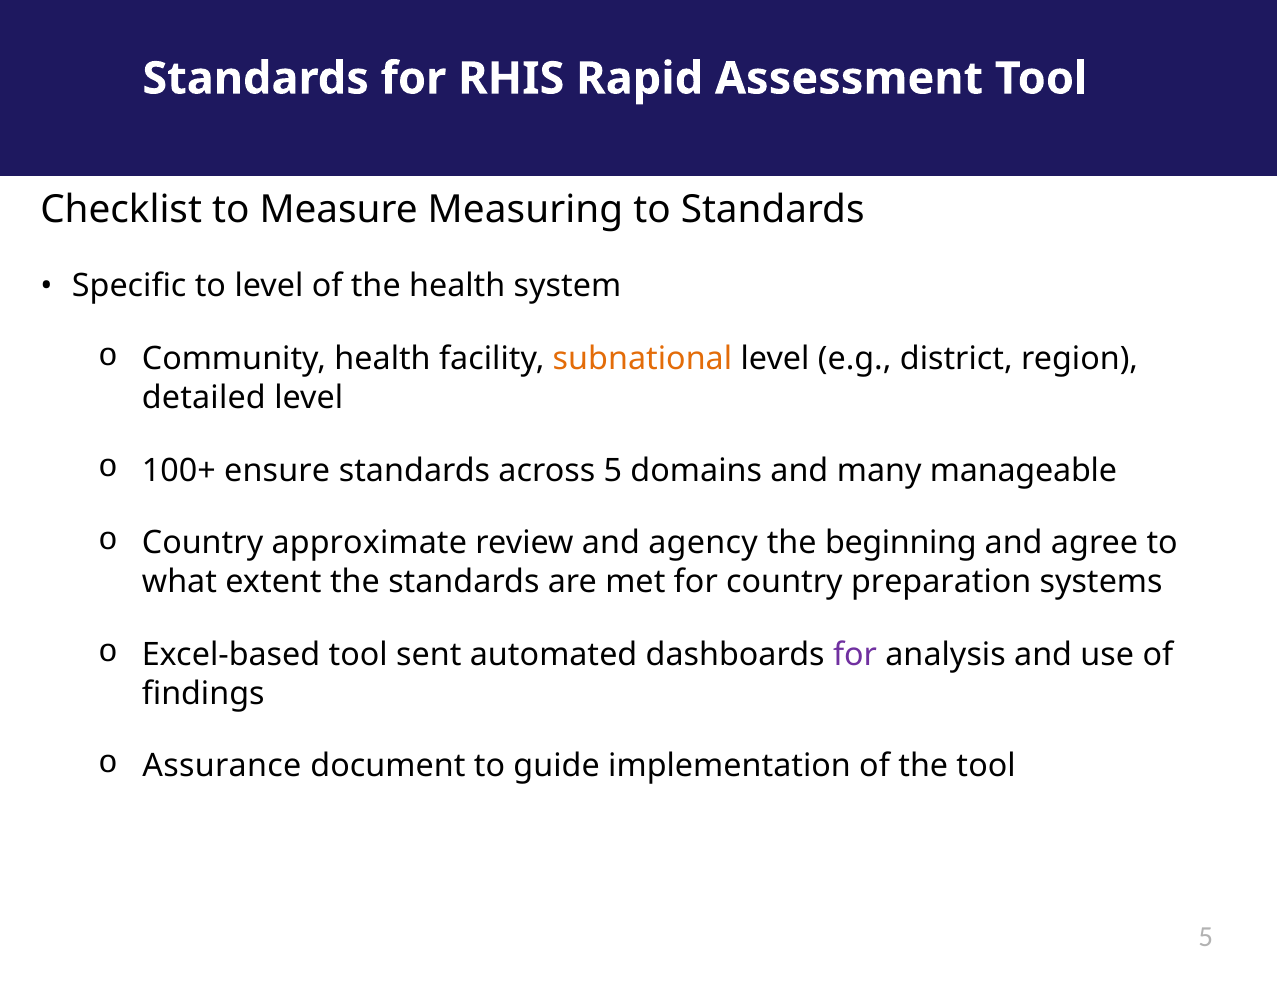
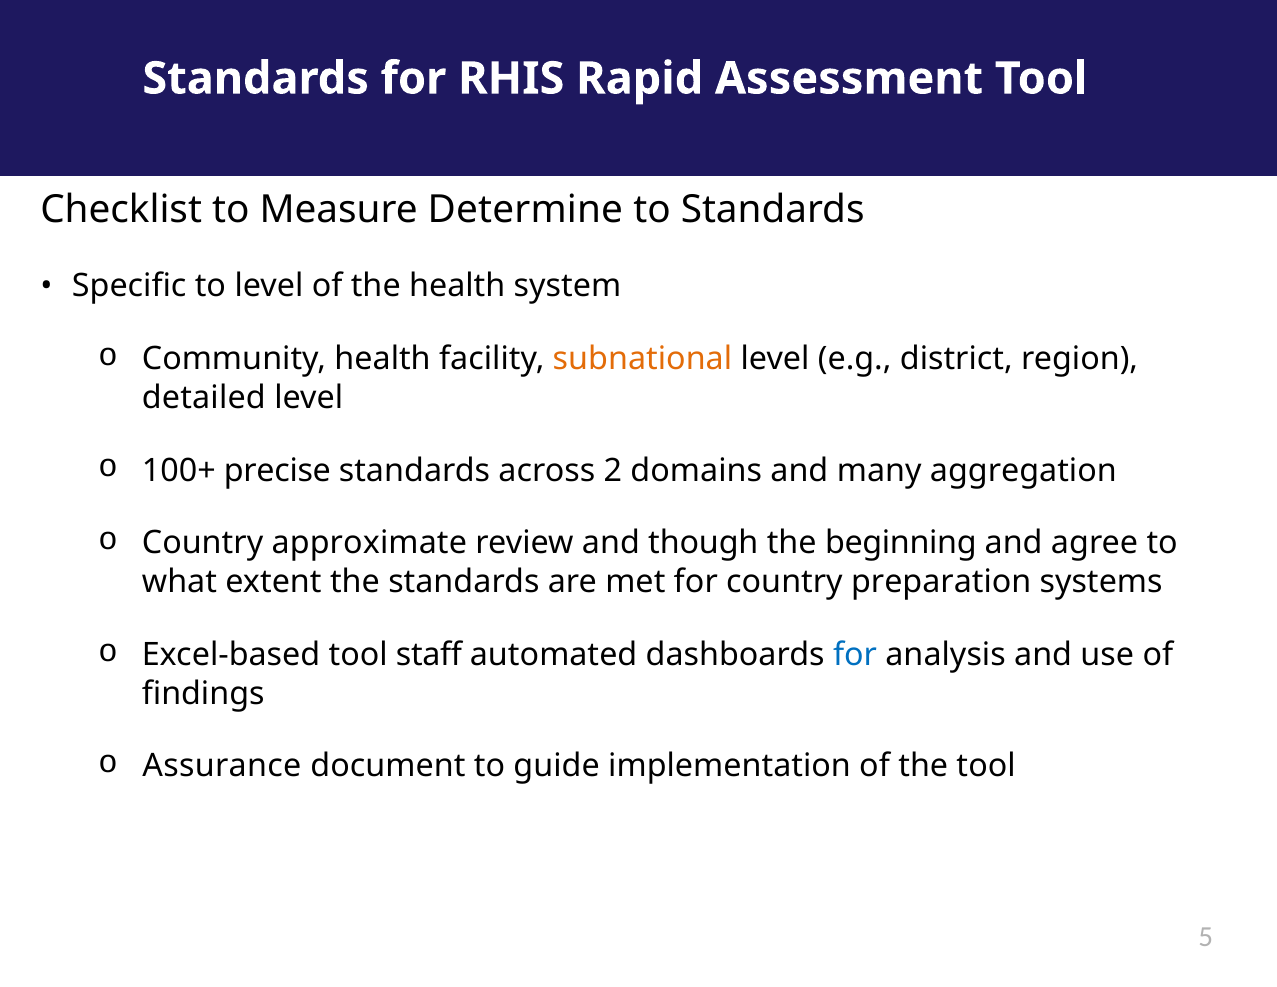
Measuring: Measuring -> Determine (525, 210)
ensure: ensure -> precise (277, 470)
across 5: 5 -> 2 (613, 470)
manageable: manageable -> aggregation (1023, 470)
agency: agency -> though (703, 543)
sent: sent -> staff (429, 655)
for colour: purple -> blue (855, 655)
